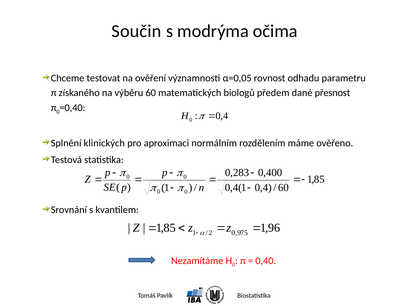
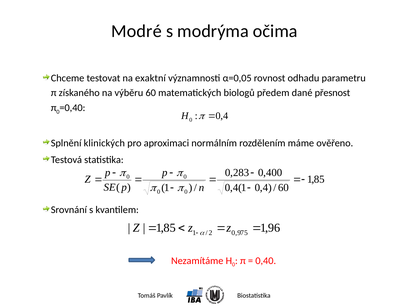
Součin: Součin -> Modré (137, 31)
ověření: ověření -> exaktní (150, 78)
